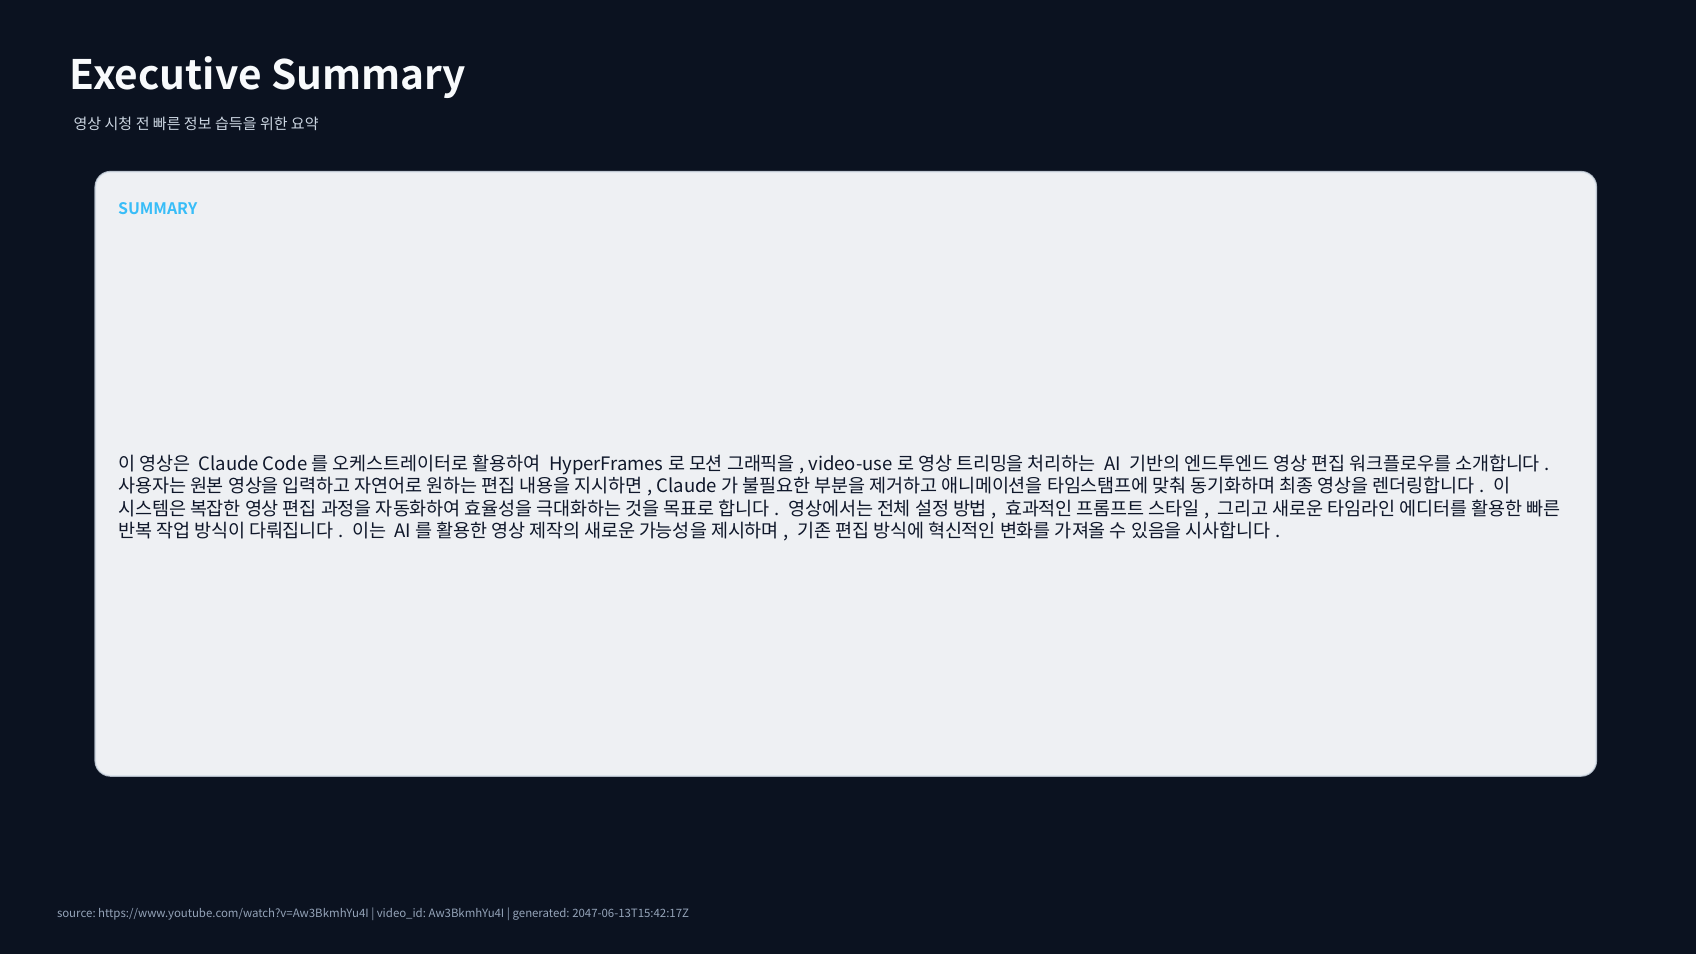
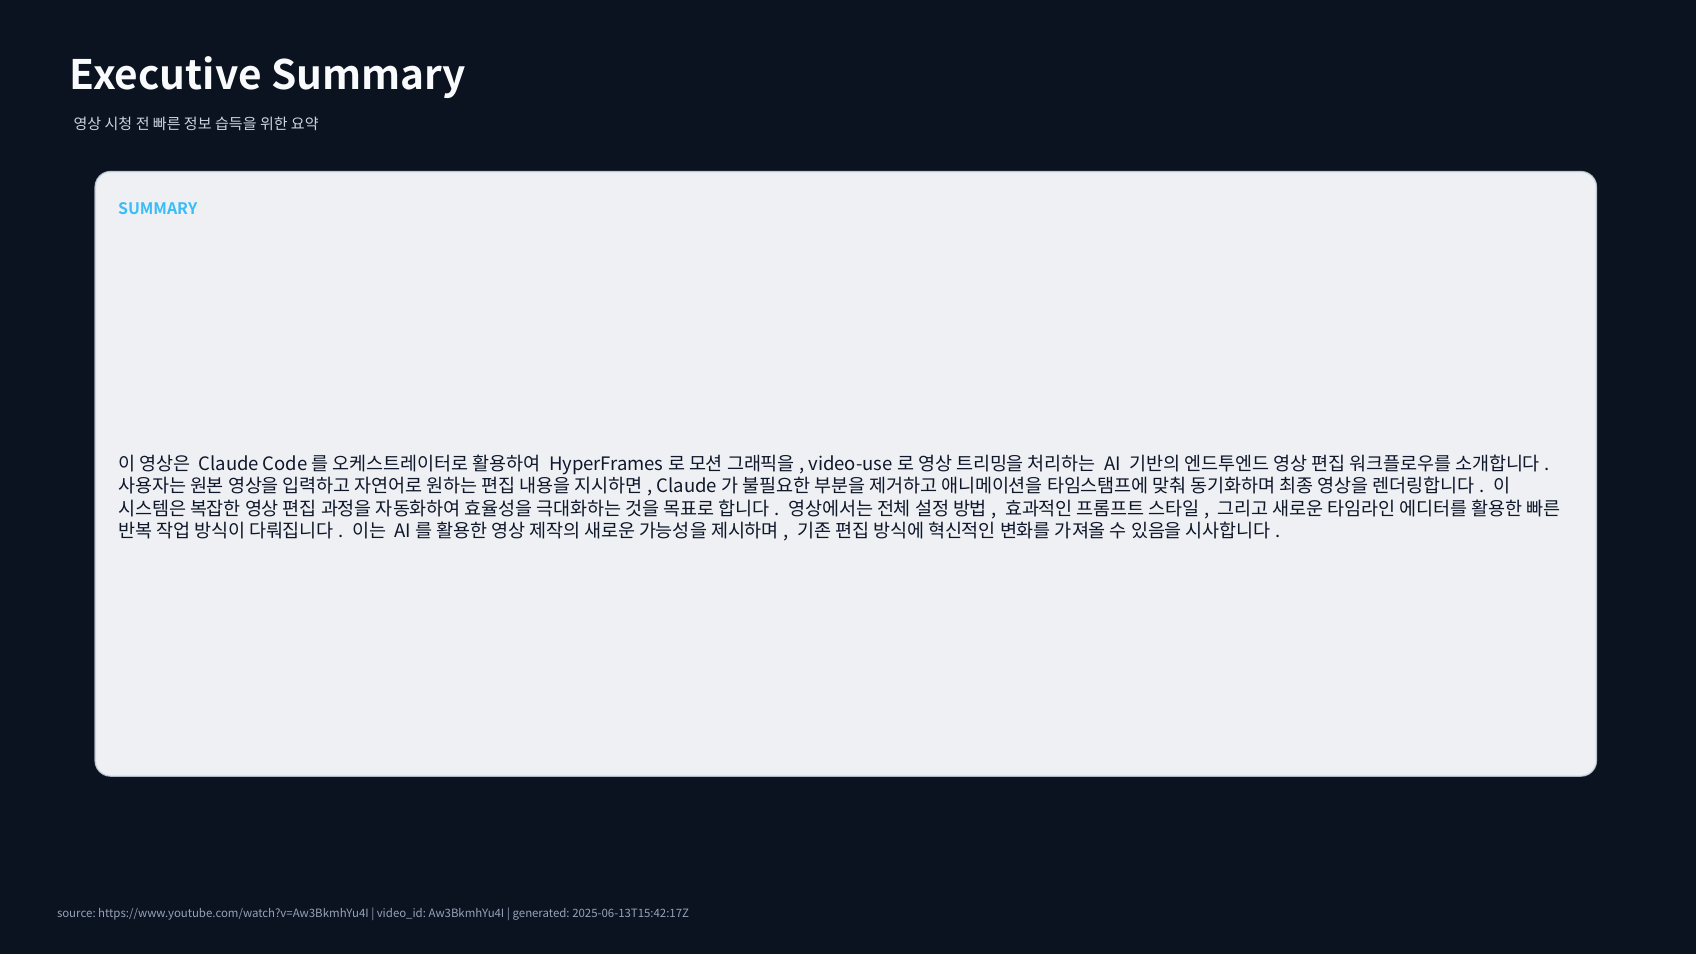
2047-06-13T15:42:17Z: 2047-06-13T15:42:17Z -> 2025-06-13T15:42:17Z (631, 913)
